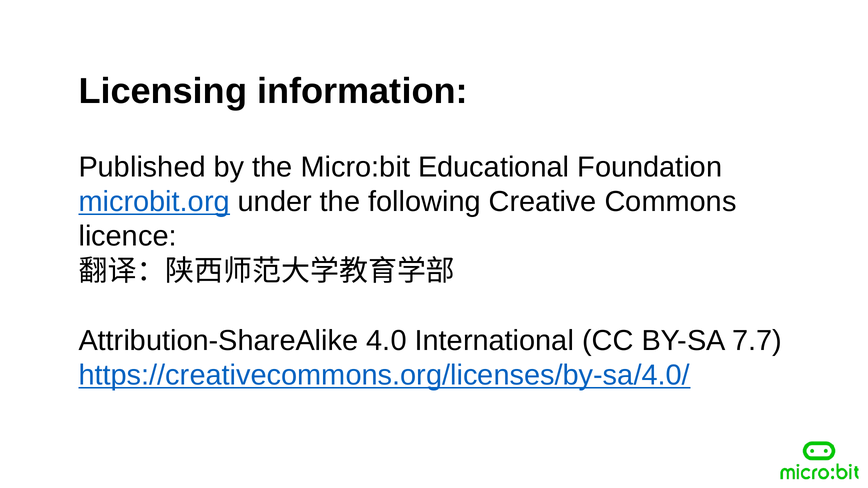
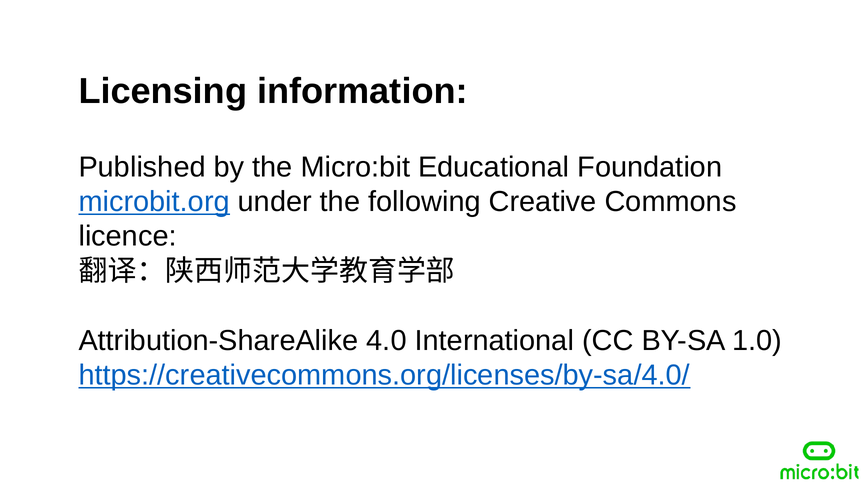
7.7: 7.7 -> 1.0 (757, 341)
